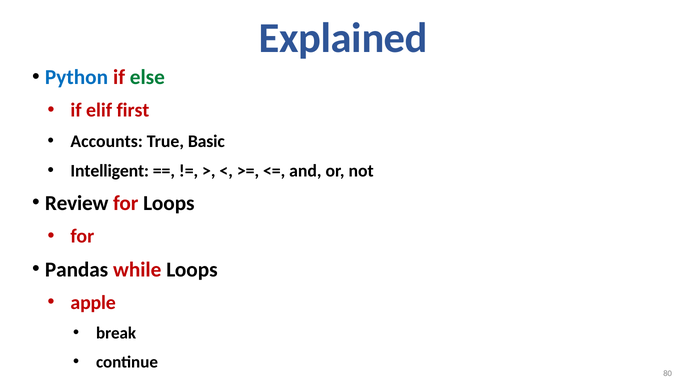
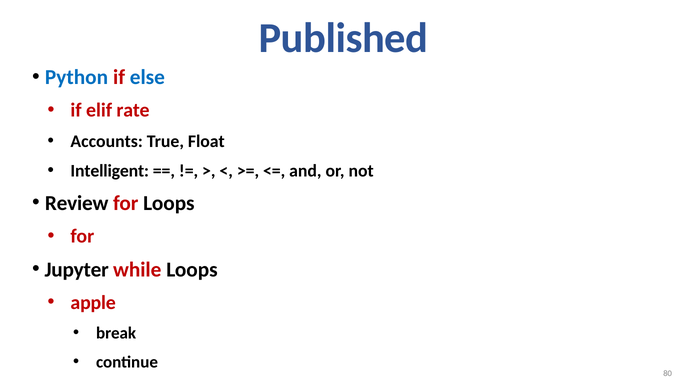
Explained: Explained -> Published (343, 38)
else colour: green -> blue (147, 77)
first: first -> rate (133, 110)
Basic: Basic -> Float (206, 141)
Pandas: Pandas -> Jupyter (77, 270)
